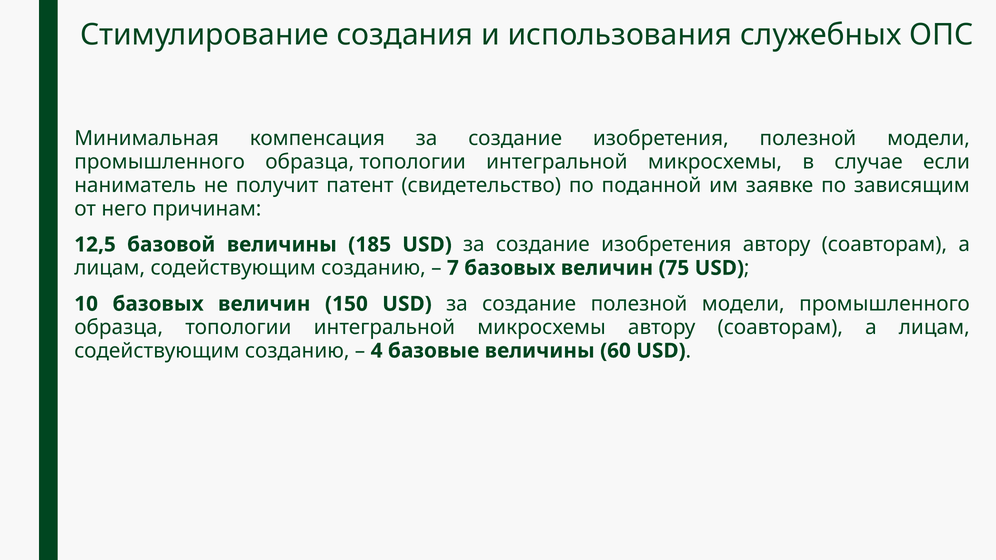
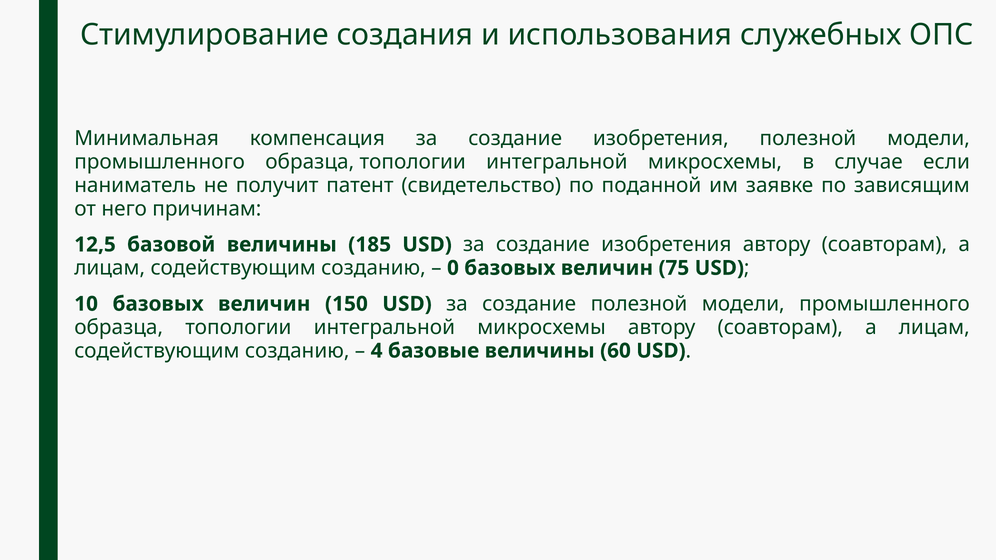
7: 7 -> 0 (453, 268)
